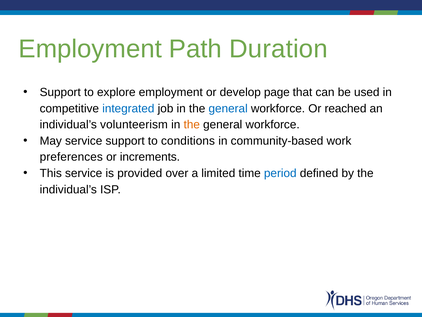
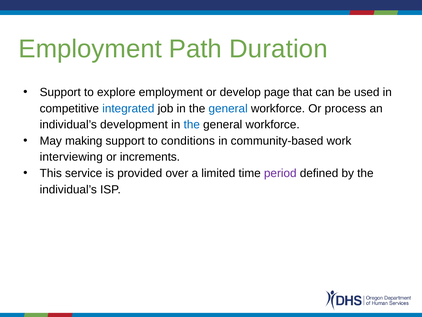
reached: reached -> process (345, 108)
volunteerism: volunteerism -> development (134, 124)
the colour: orange -> blue (192, 124)
May service: service -> making (84, 141)
preferences: preferences -> interviewing (71, 157)
period colour: blue -> purple (280, 173)
